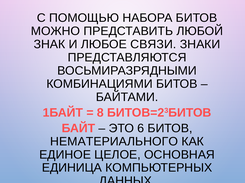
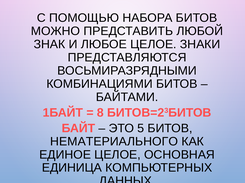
ЛЮБОЕ СВЯЗИ: СВЯЗИ -> ЦЕЛОЕ (153, 44)
6: 6 -> 5 (141, 129)
